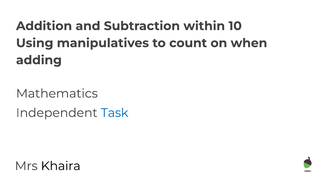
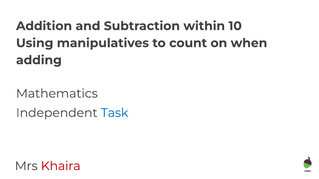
Khaira colour: black -> red (61, 166)
